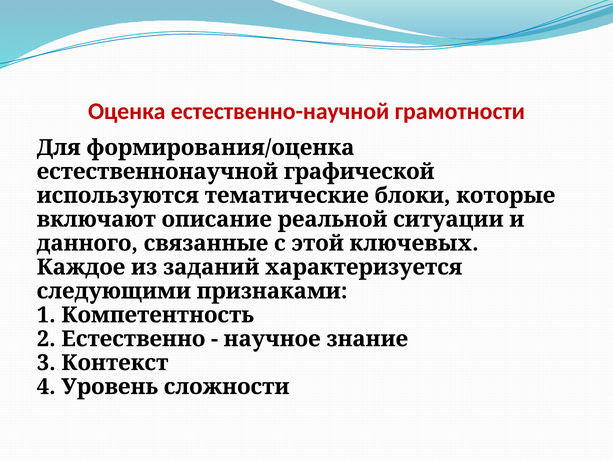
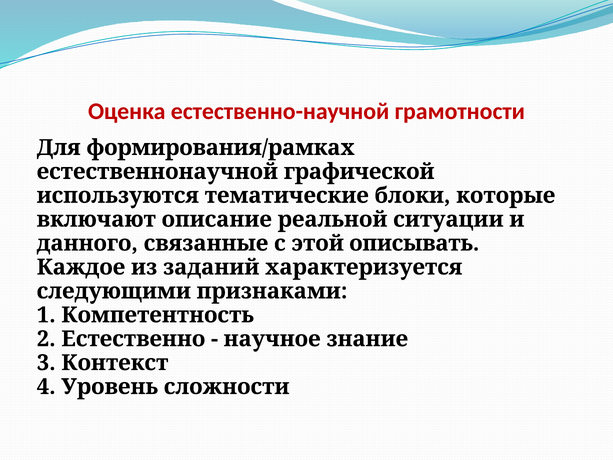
формирования/оценка: формирования/оценка -> формирования/рамках (221, 148)
ключевых: ключевых -> описывать (414, 243)
